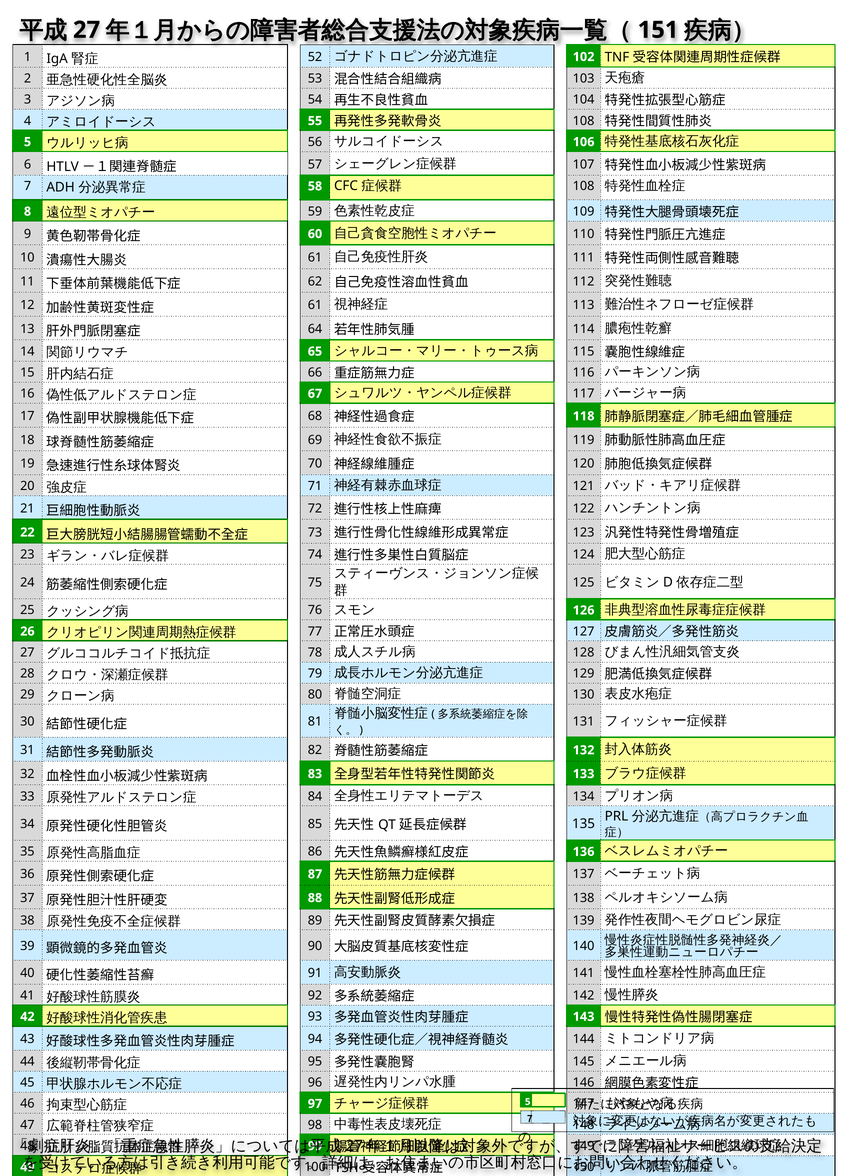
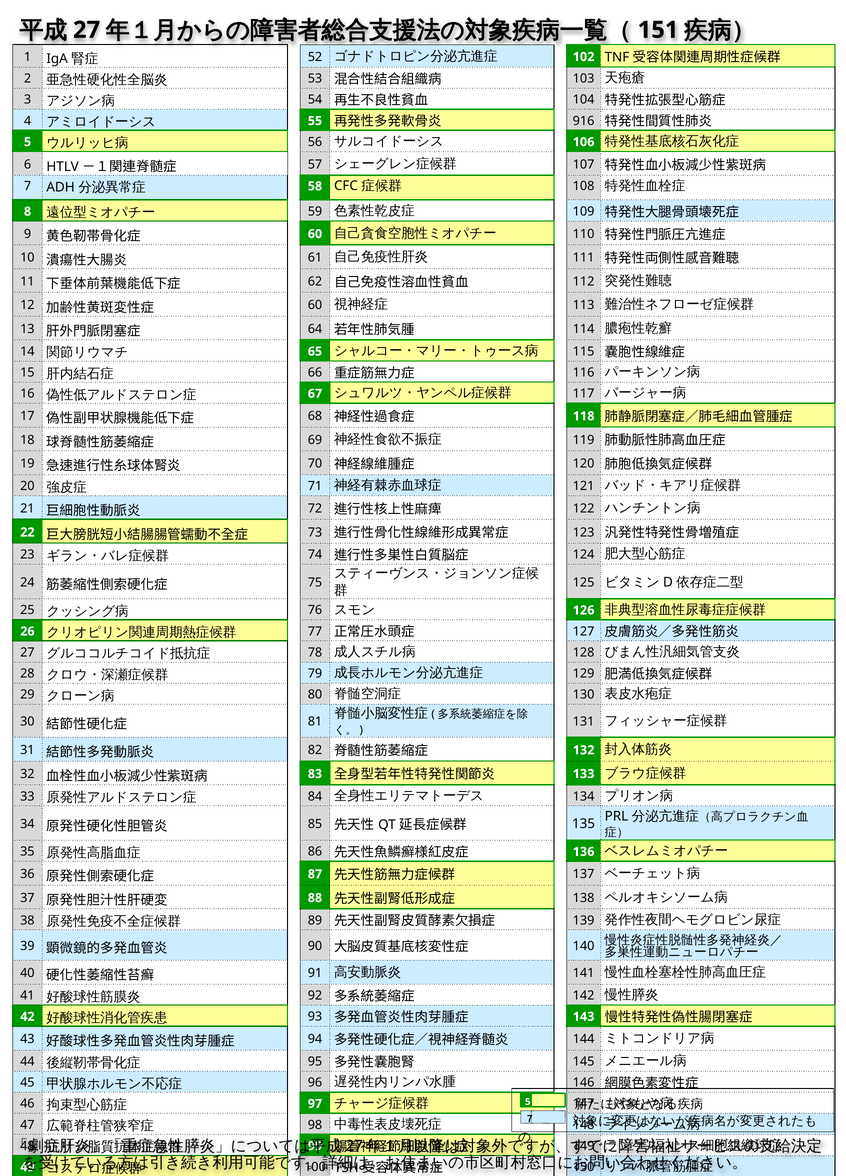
108: 108 -> 916 (584, 121)
61: 61 -> 60 (315, 305)
